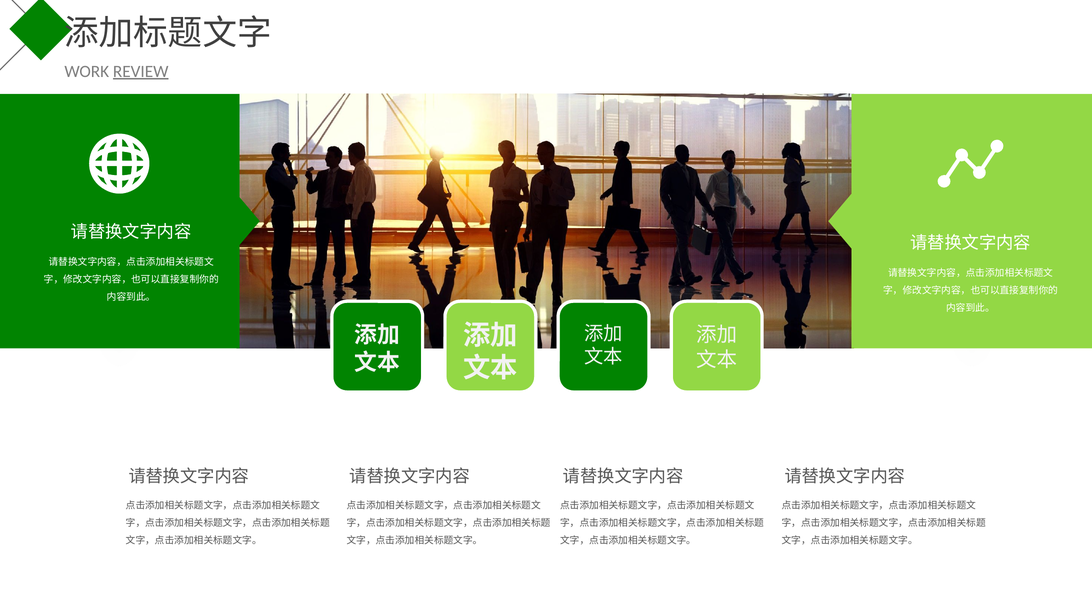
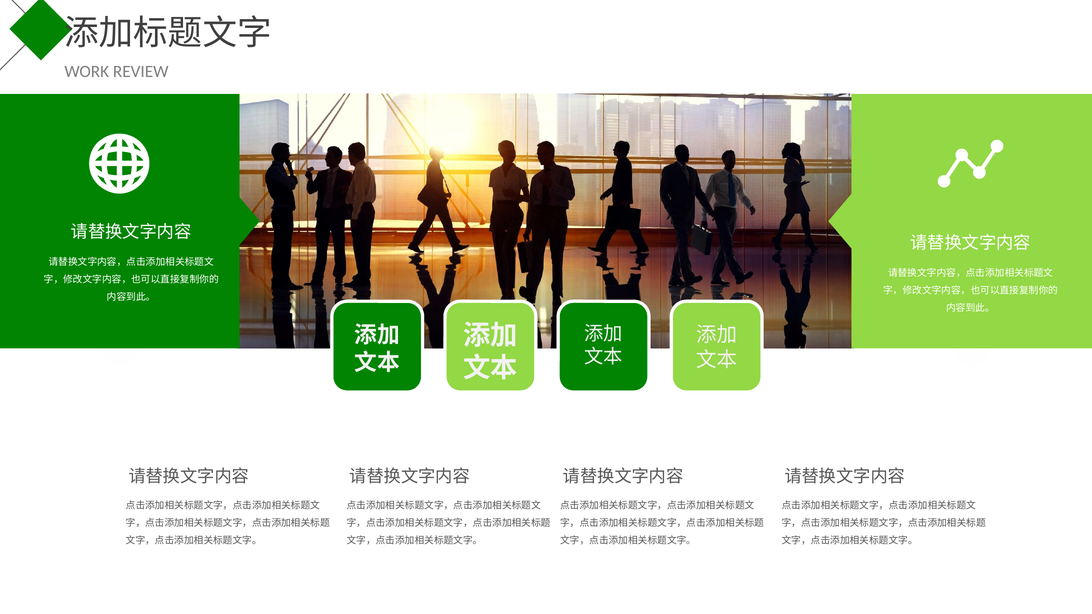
REVIEW underline: present -> none (141, 71)
